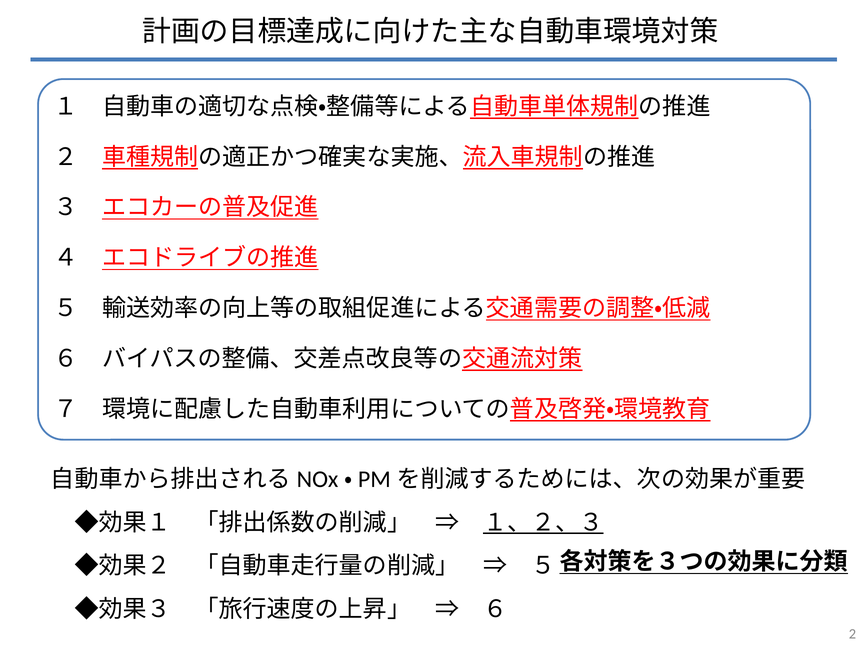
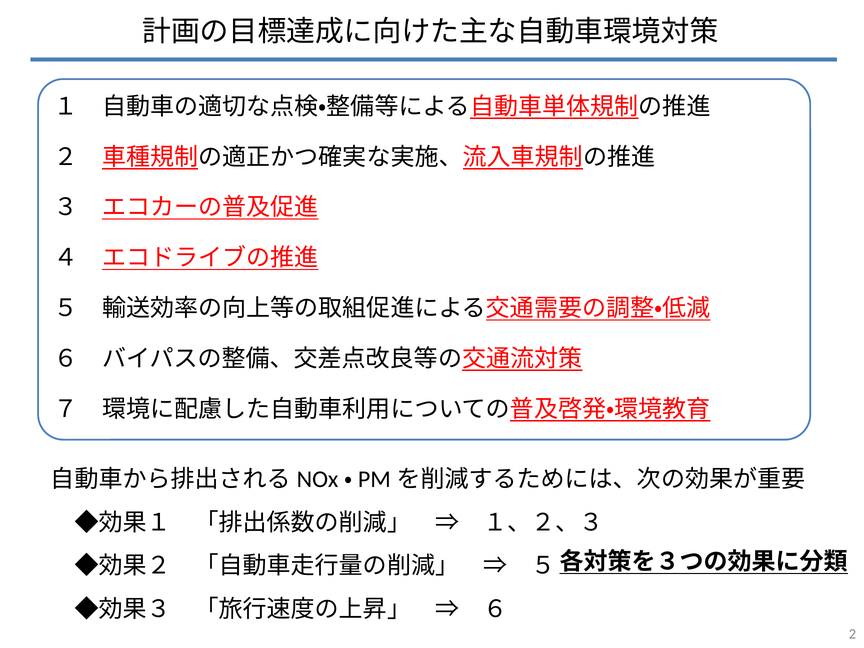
１、２、３ underline: present -> none (543, 523)
